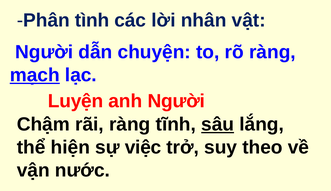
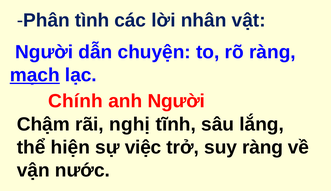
Luyện: Luyện -> Chính (75, 101)
rãi ràng: ràng -> nghị (130, 124)
sâu underline: present -> none (218, 124)
suy theo: theo -> ràng (263, 147)
